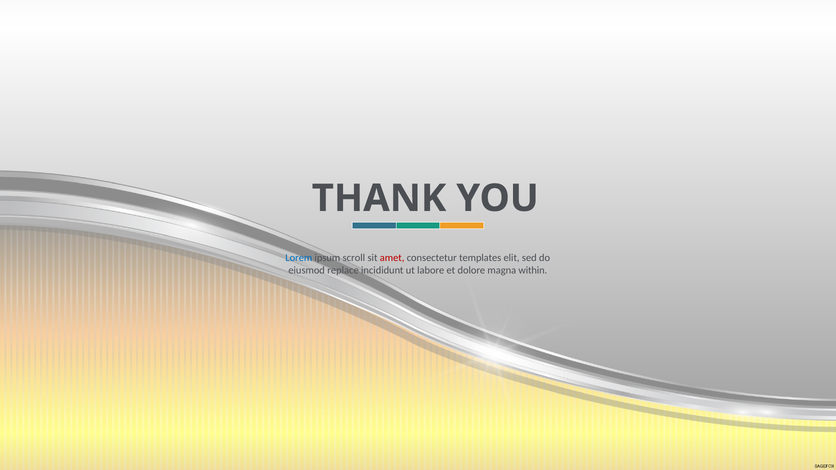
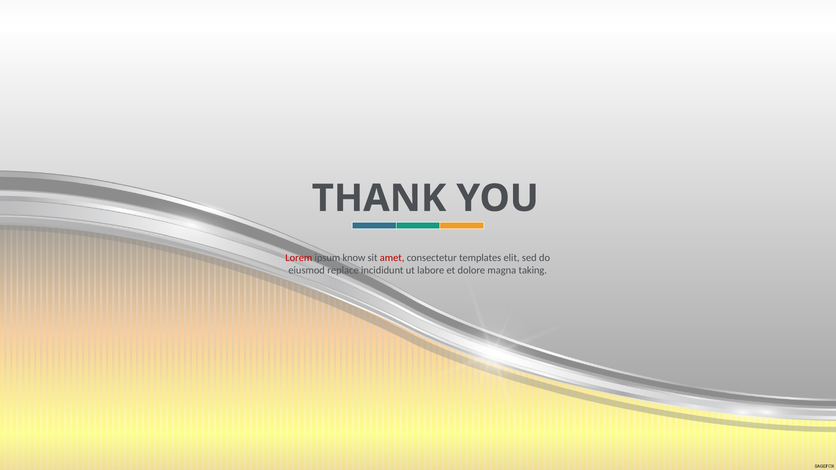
Lorem colour: blue -> red (299, 258)
scroll: scroll -> know (354, 258)
within: within -> taking (533, 271)
